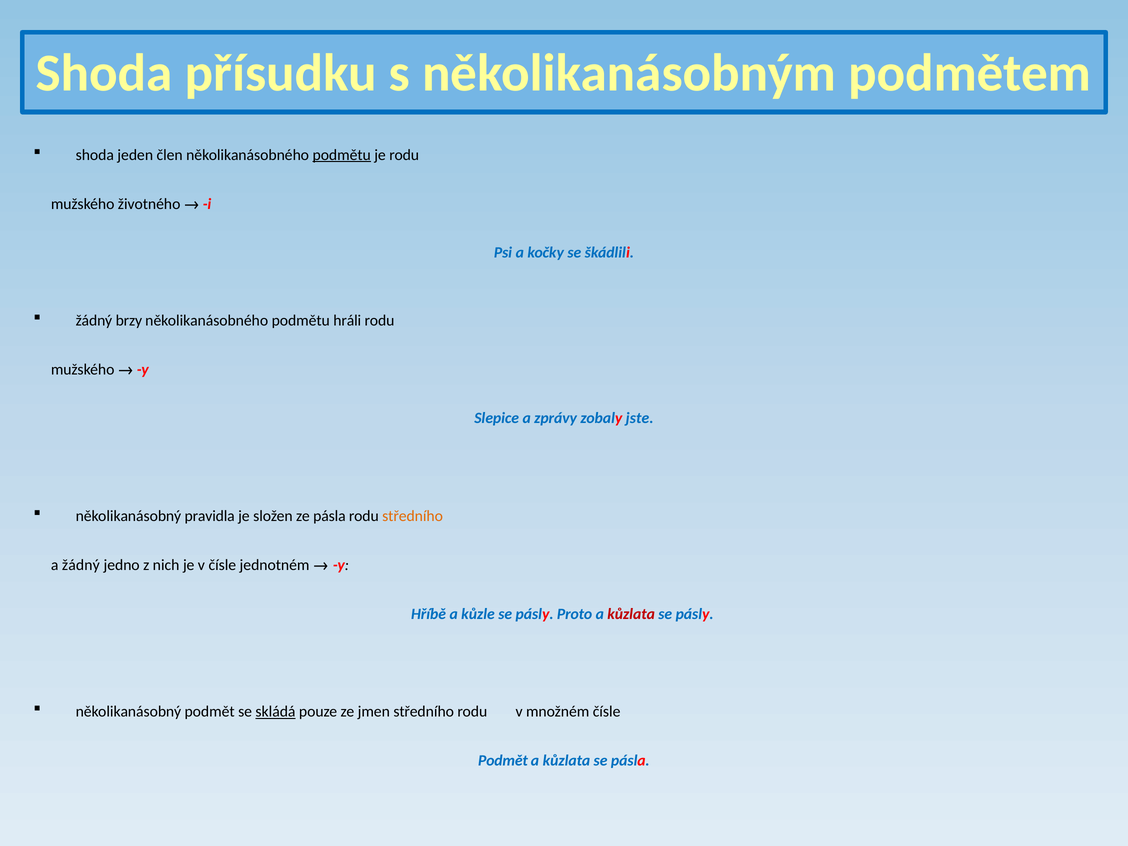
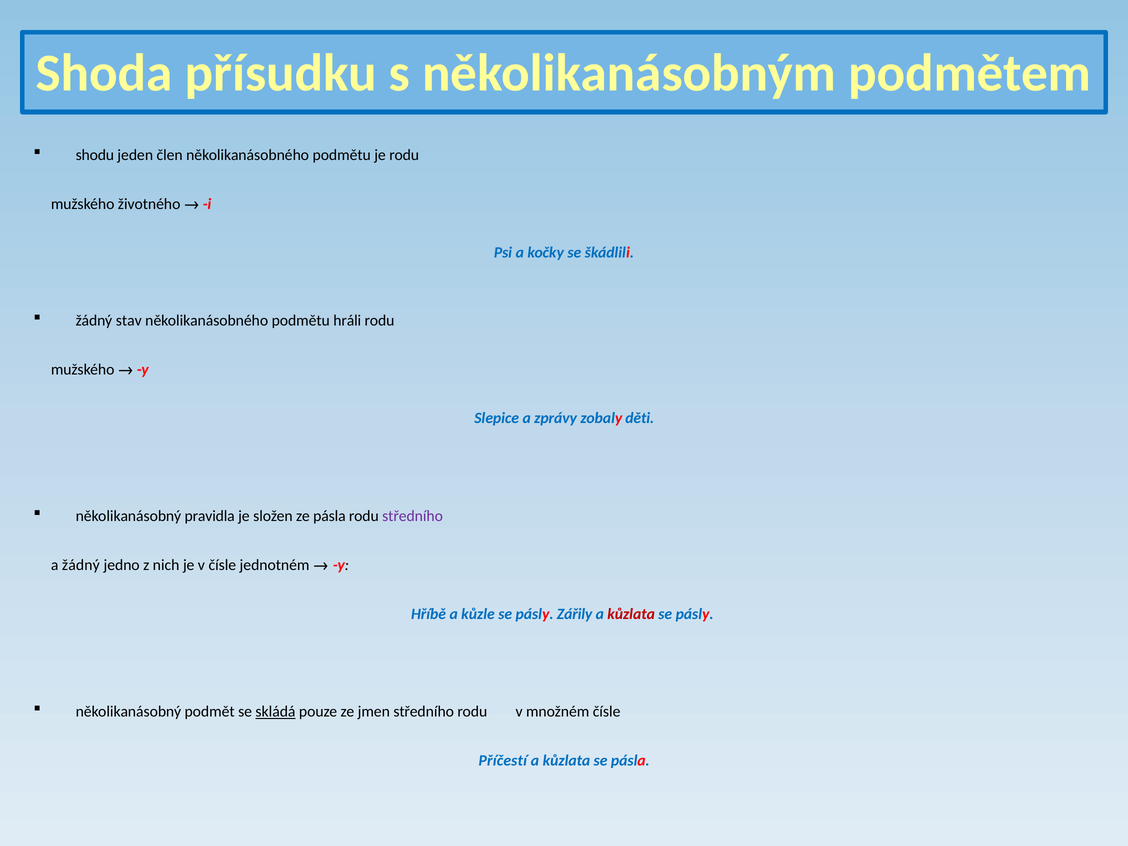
shoda: shoda -> shodu (95, 155)
podmětu underline: present -> none (342, 155)
brzy: brzy -> stav (129, 320)
jste: jste -> děti (640, 418)
středního colour: orange -> purple (413, 516)
Proto: Proto -> Zářily (575, 614)
Podmět: Podmět -> Příčestí (503, 761)
